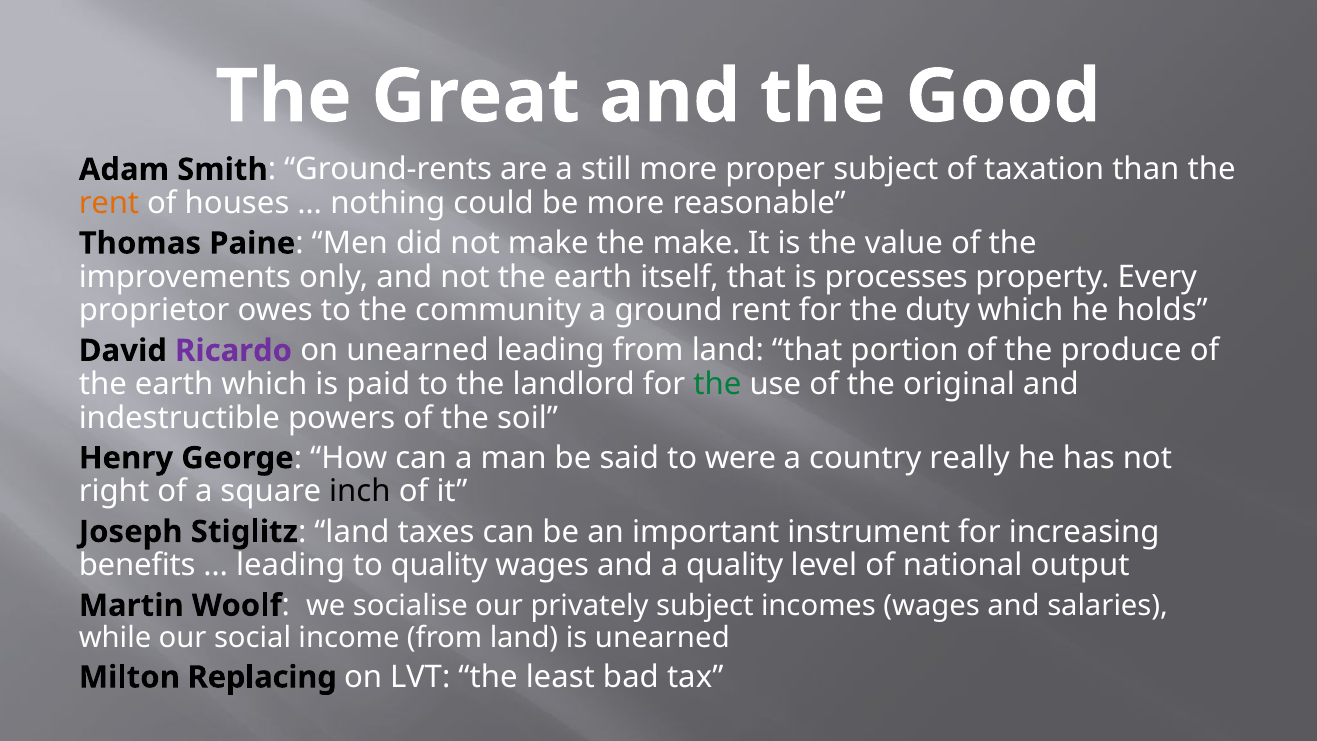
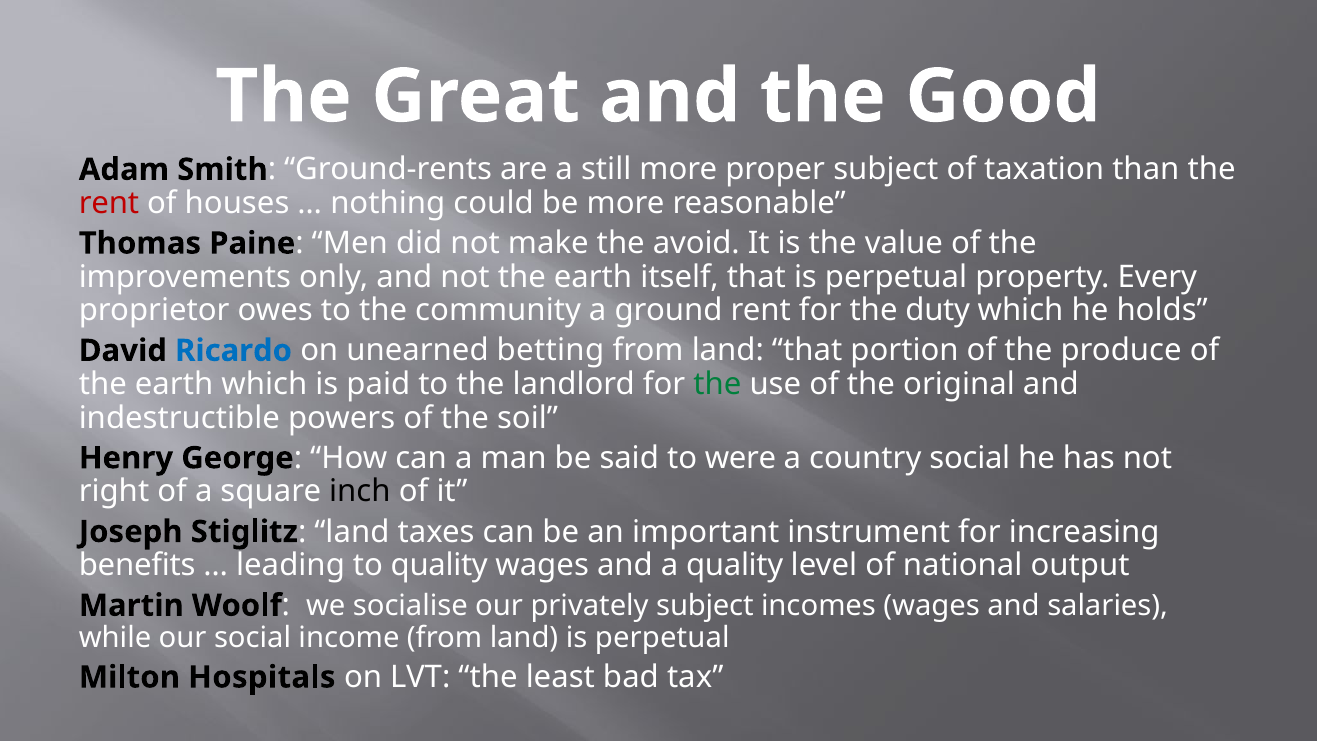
rent colour: orange -> red (109, 203)
the make: make -> avoid (696, 243)
that is processes: processes -> perpetual (896, 277)
Ricardo colour: purple -> blue (234, 351)
unearned leading: leading -> betting (550, 351)
country really: really -> social (970, 458)
land is unearned: unearned -> perpetual (662, 638)
Replacing: Replacing -> Hospitals (262, 677)
